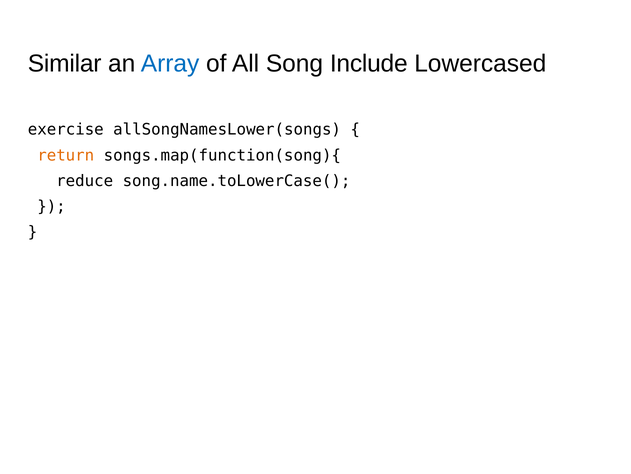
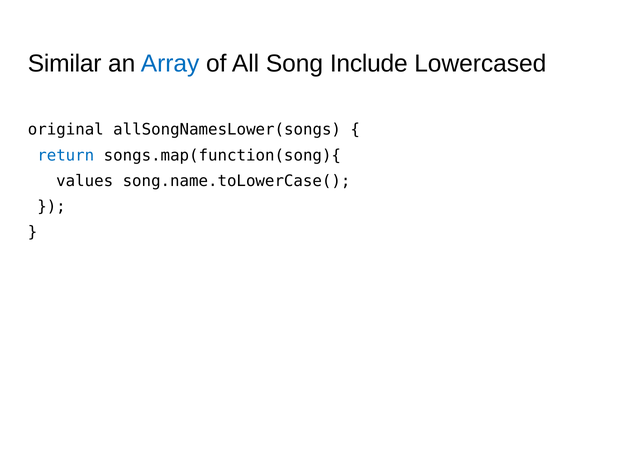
exercise: exercise -> original (66, 130)
return colour: orange -> blue (66, 155)
reduce: reduce -> values (85, 181)
